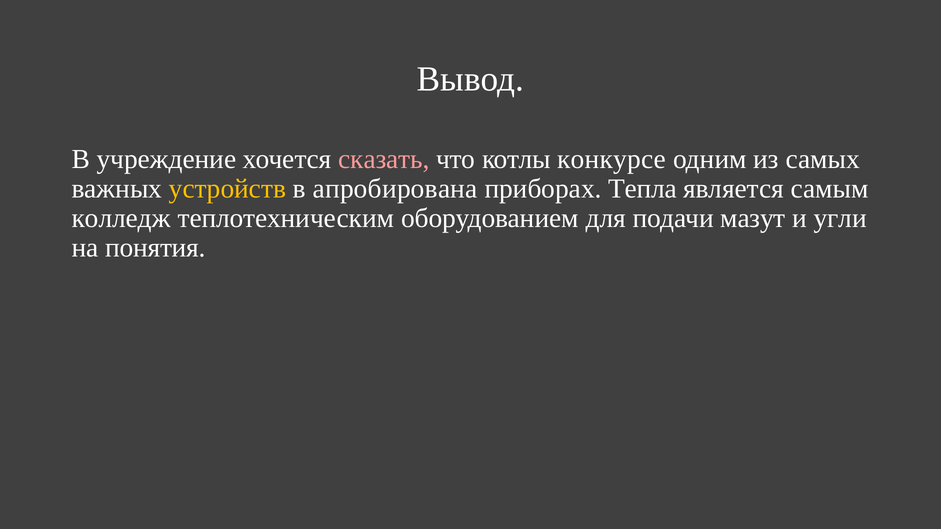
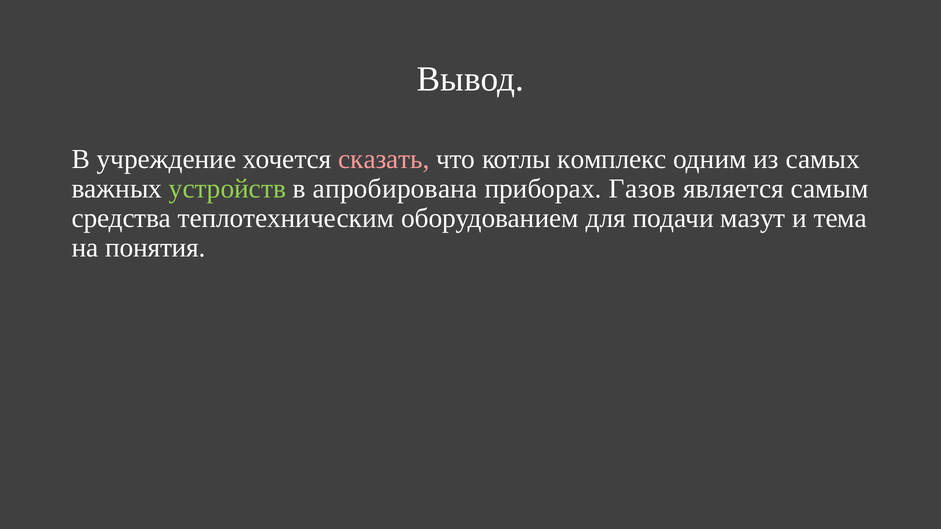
конкурсе: конкурсе -> комплекс (612, 159)
устройств colour: yellow -> light green (228, 189)
Тепла: Тепла -> Газов (642, 189)
колледж: колледж -> средства (121, 218)
угли: угли -> тема (840, 218)
